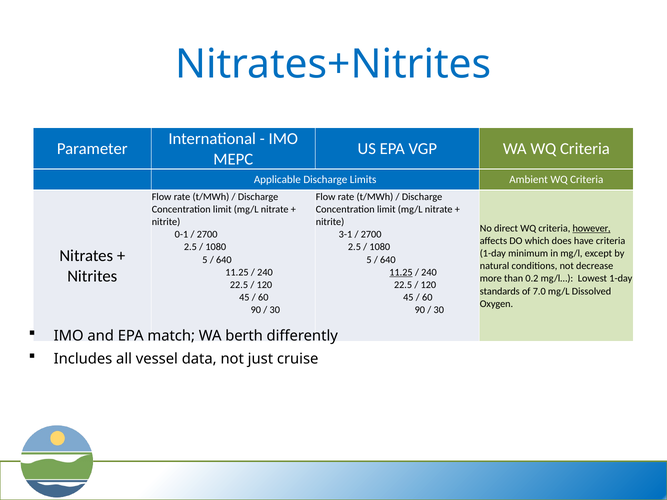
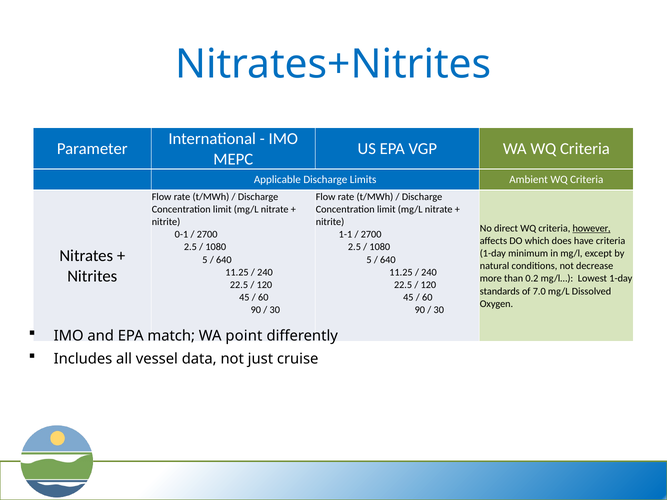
3-1: 3-1 -> 1-1 (345, 235)
11.25 underline: present -> none (401, 272)
berth: berth -> point (244, 336)
